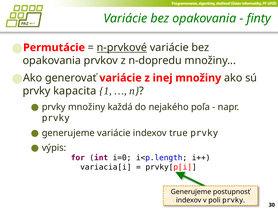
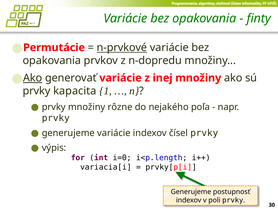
Ako underline: none -> present (33, 78)
každá: každá -> rôzne (120, 107)
true: true -> čísel (178, 133)
